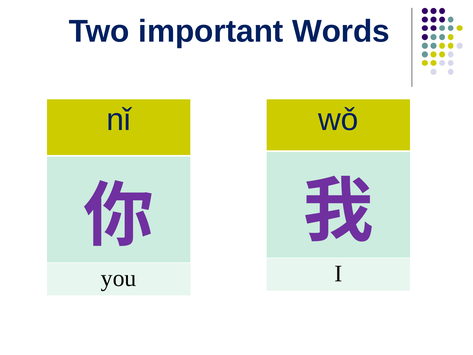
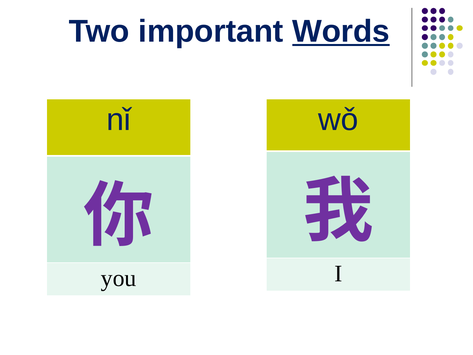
Words underline: none -> present (341, 31)
